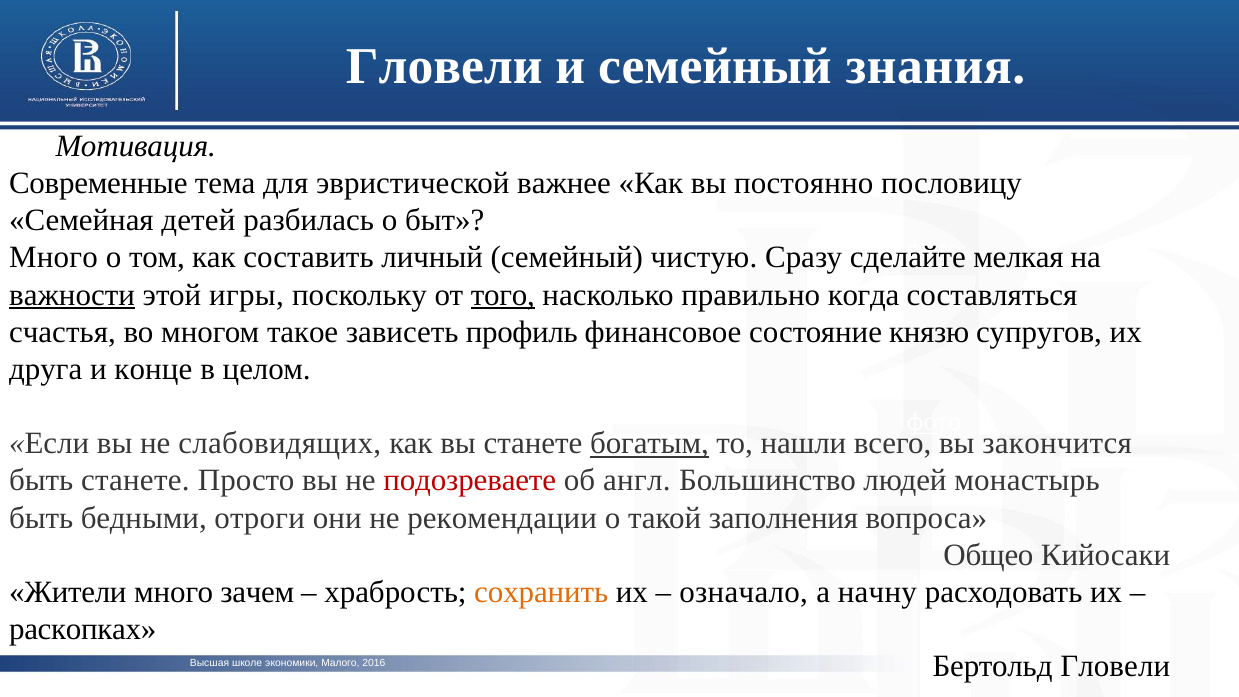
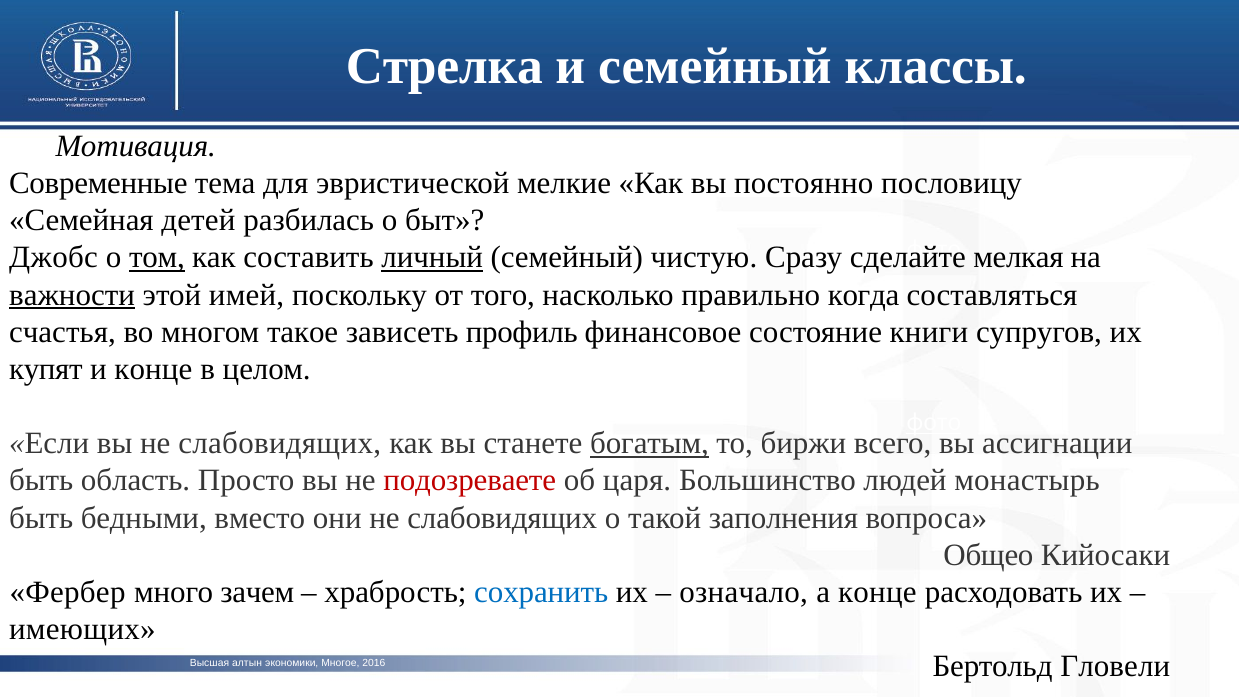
Гловели: Гловели -> Стрелка (444, 67)
знания: знания -> классы (936, 67)
важнее: важнее -> мелкие (564, 183)
Много: Много -> Джобс (53, 258)
том underline: none -> present (157, 258)
личный underline: none -> present (432, 258)
игры: игры -> имей (247, 295)
того underline: present -> none (503, 295)
князю: князю -> книги (929, 332)
друга: друга -> купят (46, 369)
нашли: нашли -> биржи (803, 444)
закончится: закончится -> ассигнации (1057, 444)
быть станете: станете -> область (136, 481)
англ: англ -> царя (637, 481)
отроги: отроги -> вместо (260, 518)
они не рекомендации: рекомендации -> слабовидящих (502, 518)
Жители: Жители -> Фербер (68, 592)
сохранить colour: orange -> blue (541, 592)
а начну: начну -> конце (877, 592)
раскопках: раскопках -> имеющих (82, 629)
школе: школе -> алтын (247, 663)
Малого: Малого -> Многое (340, 663)
